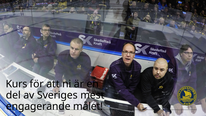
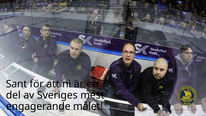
Kurs: Kurs -> Sant (16, 84)
